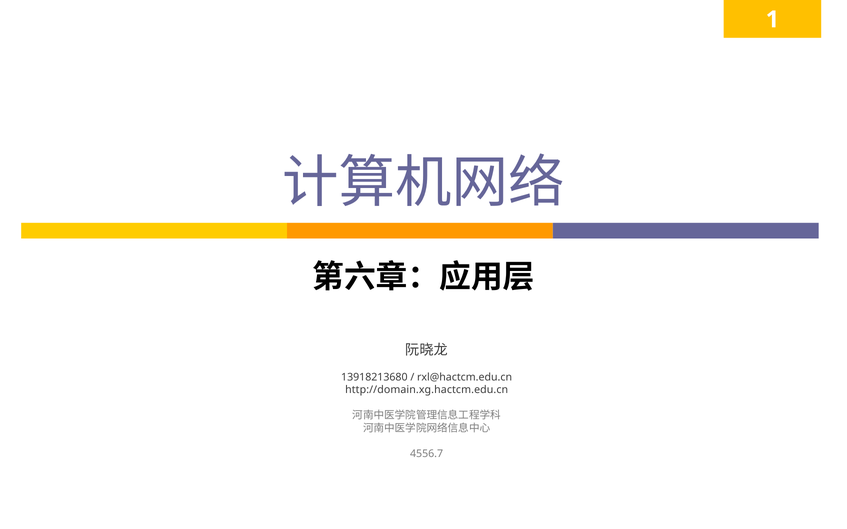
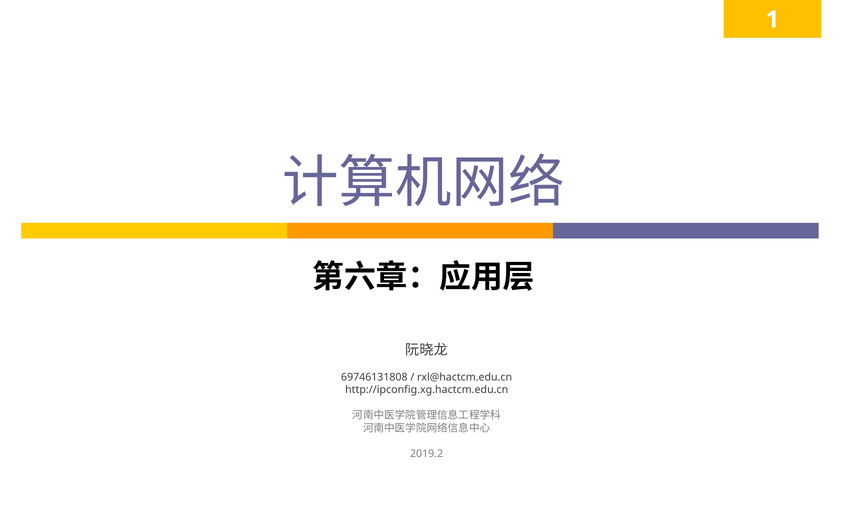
13918213680: 13918213680 -> 69746131808 (374, 377)
http://domain.xg.hactcm.edu.cn: http://domain.xg.hactcm.edu.cn -> http://ipconfig.xg.hactcm.edu.cn (427, 390)
4556.7: 4556.7 -> 2019.2 (427, 454)
